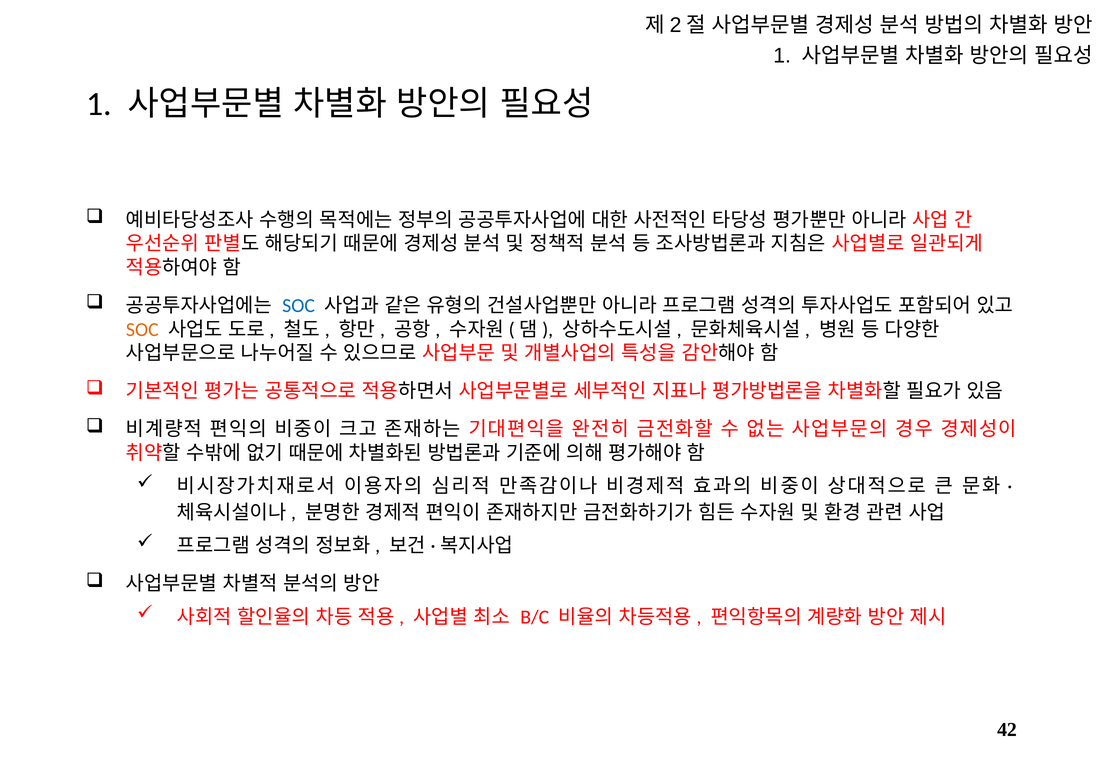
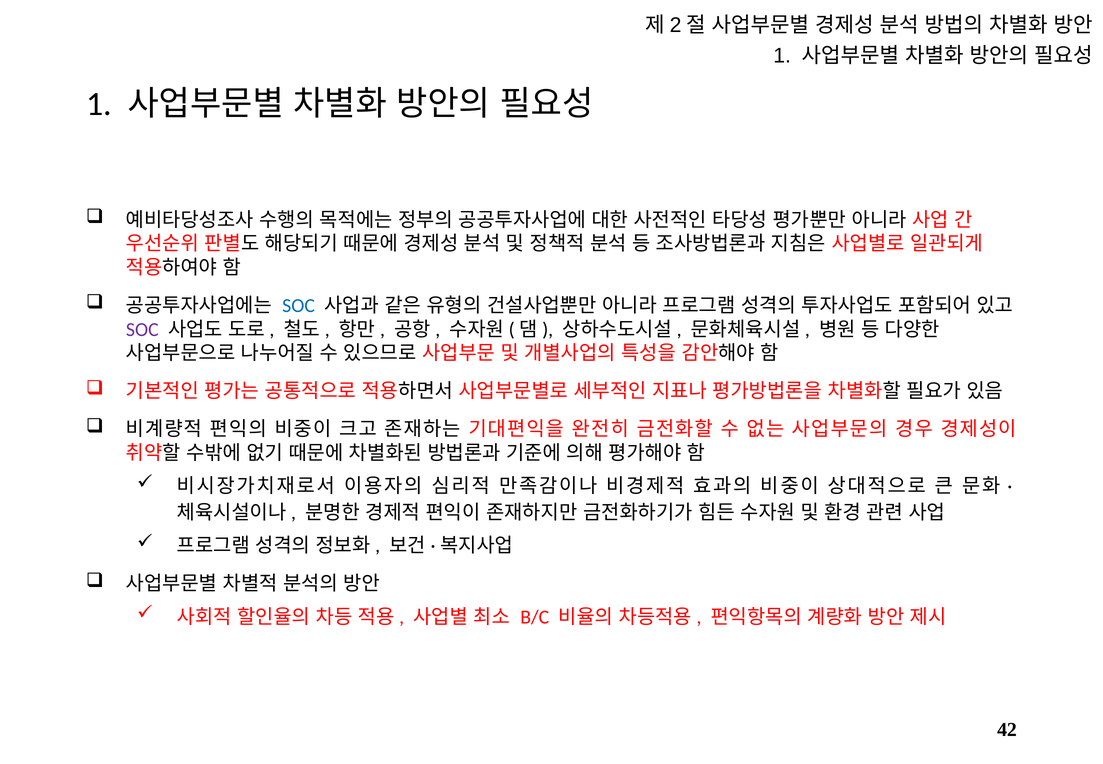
SOC colour: orange -> purple (142, 329)
